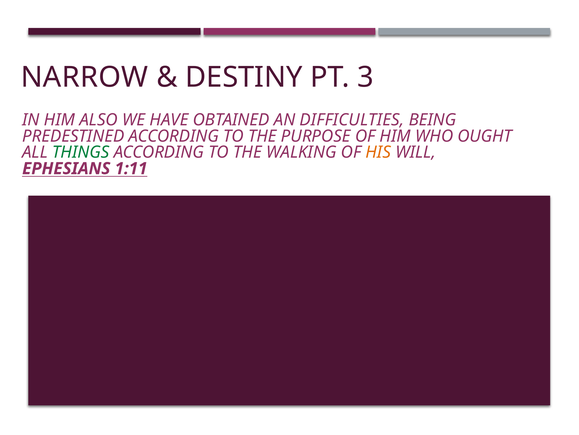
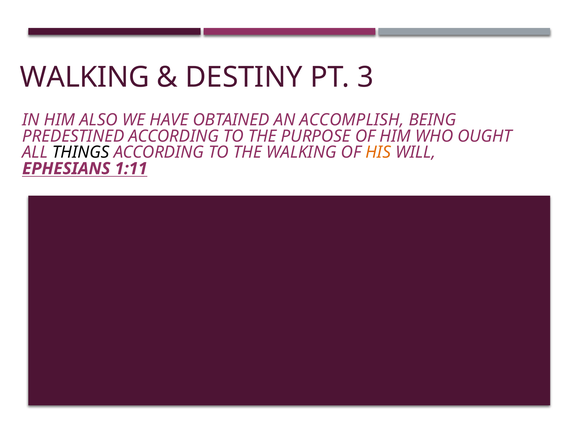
NARROW: NARROW -> WALKING (85, 77)
DIFFICULTIES: DIFFICULTIES -> ACCOMPLISH (352, 120)
THINGS colour: green -> black (81, 152)
